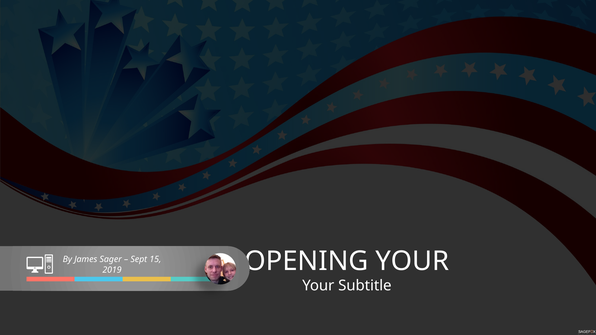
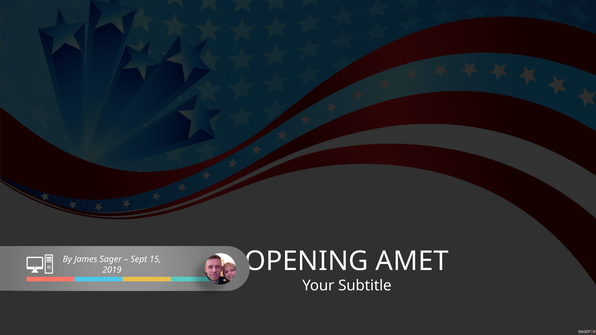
OPENING YOUR: YOUR -> AMET (412, 261)
